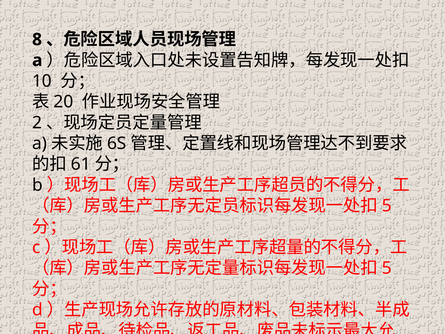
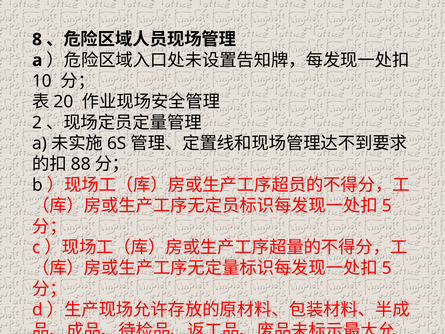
61: 61 -> 88 (81, 164)
